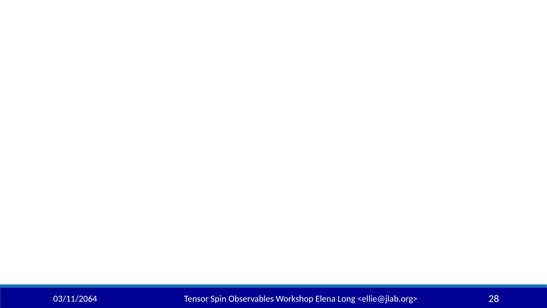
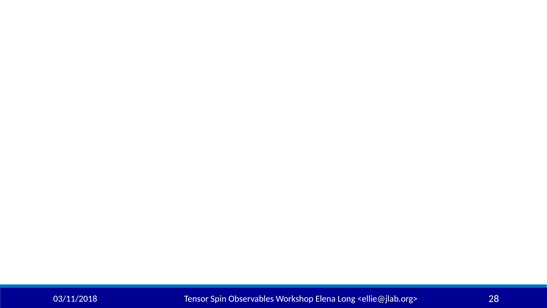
03/11/2064: 03/11/2064 -> 03/11/2018 (75, 299)
